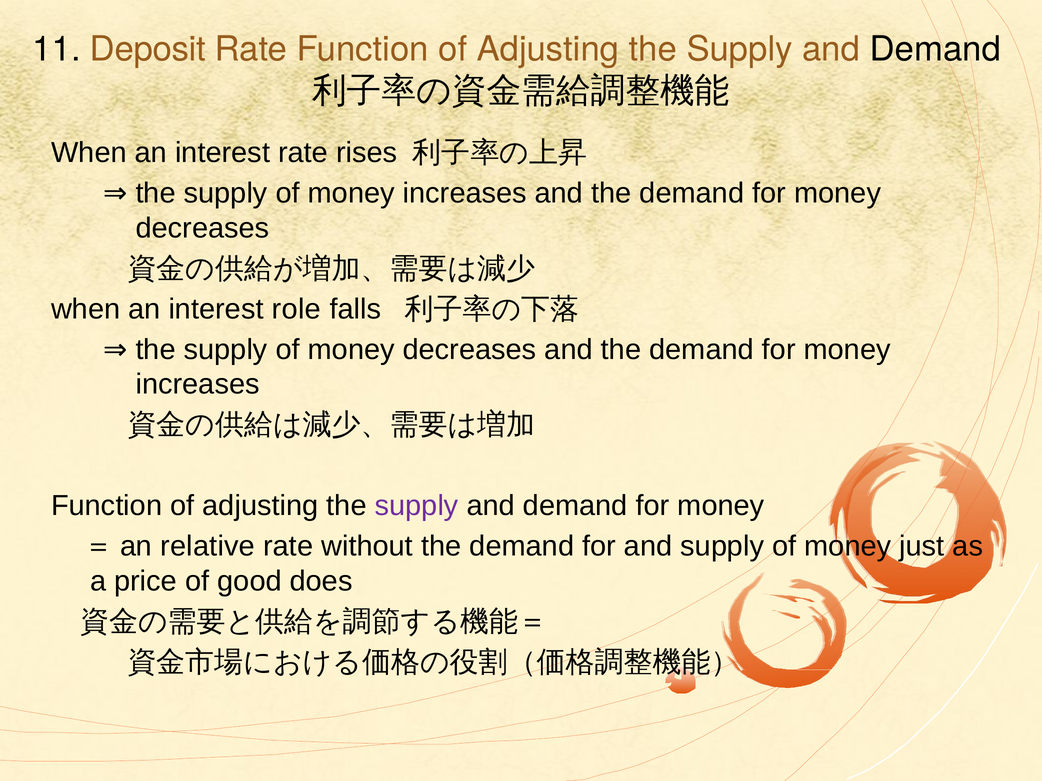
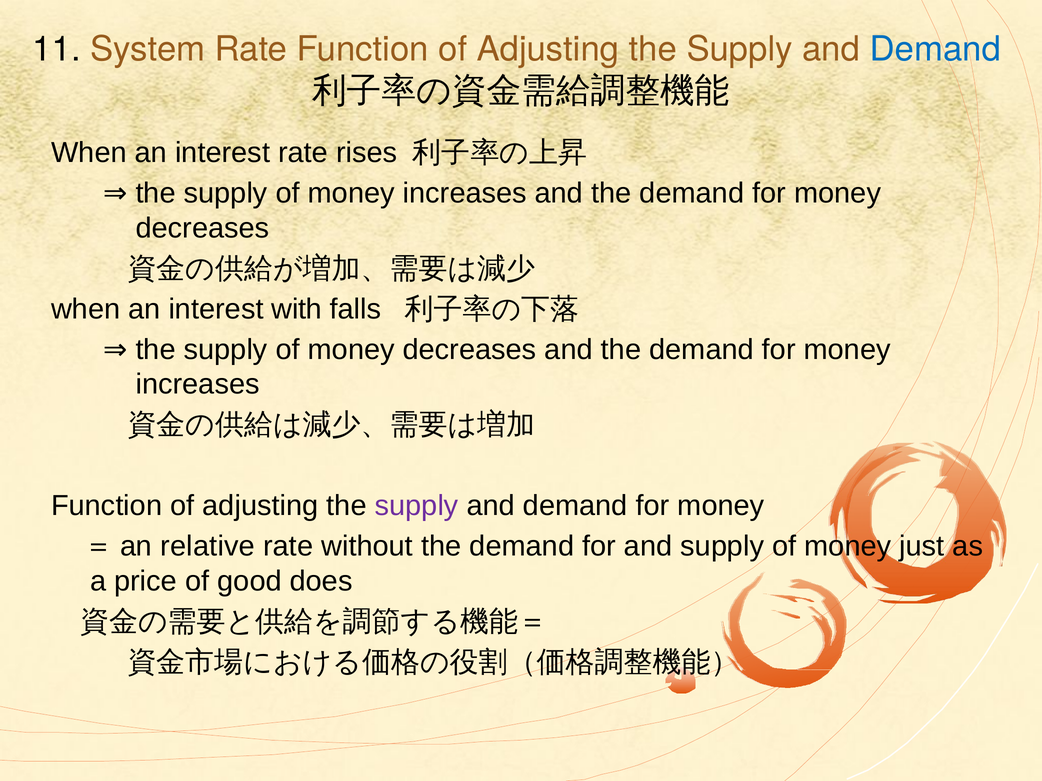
Deposit: Deposit -> System (148, 49)
Demand colour: black -> blue (935, 49)
role: role -> with (297, 309)
